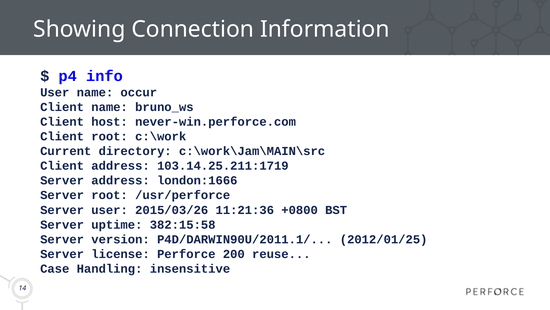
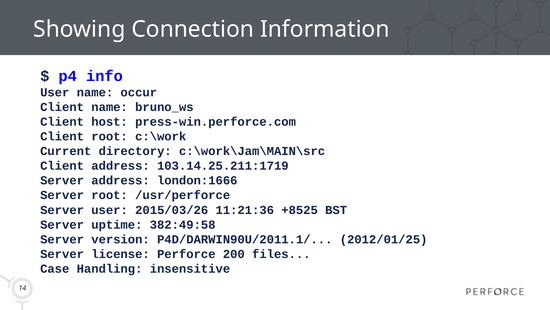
never-win.perforce.com: never-win.perforce.com -> press-win.perforce.com (216, 122)
+0800: +0800 -> +8525 (300, 210)
382:15:58: 382:15:58 -> 382:49:58 (183, 224)
reuse: reuse -> files (281, 254)
